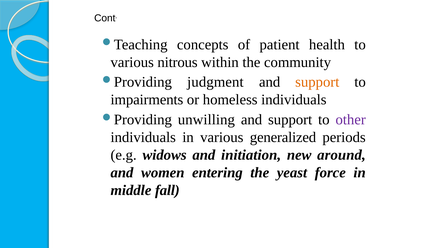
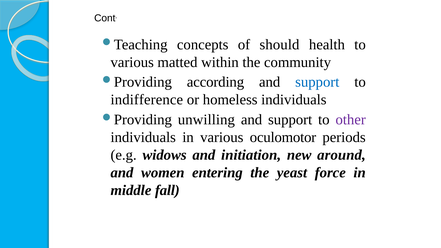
patient: patient -> should (279, 45)
nitrous: nitrous -> matted (177, 62)
judgment: judgment -> according (216, 82)
support colour: orange -> blue (317, 82)
impairments: impairments -> indifference (147, 100)
generalized: generalized -> oculomotor (283, 137)
